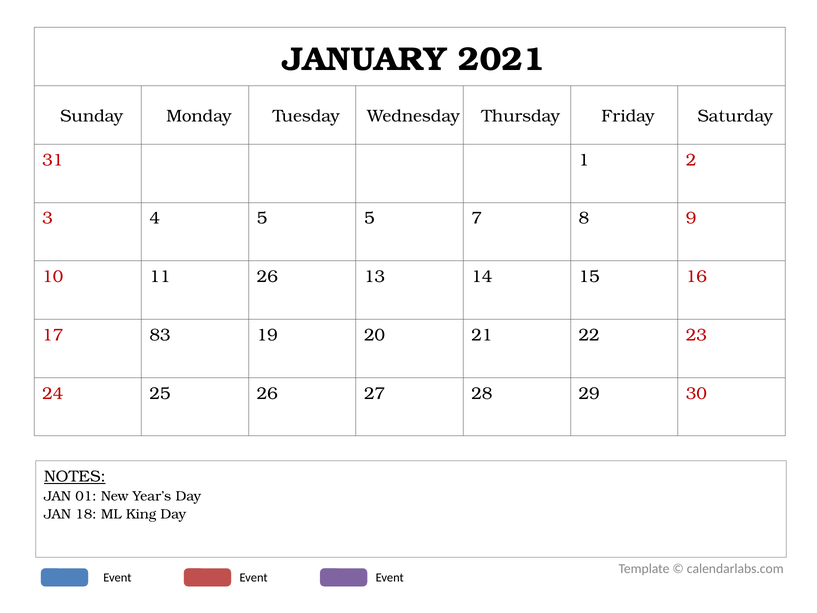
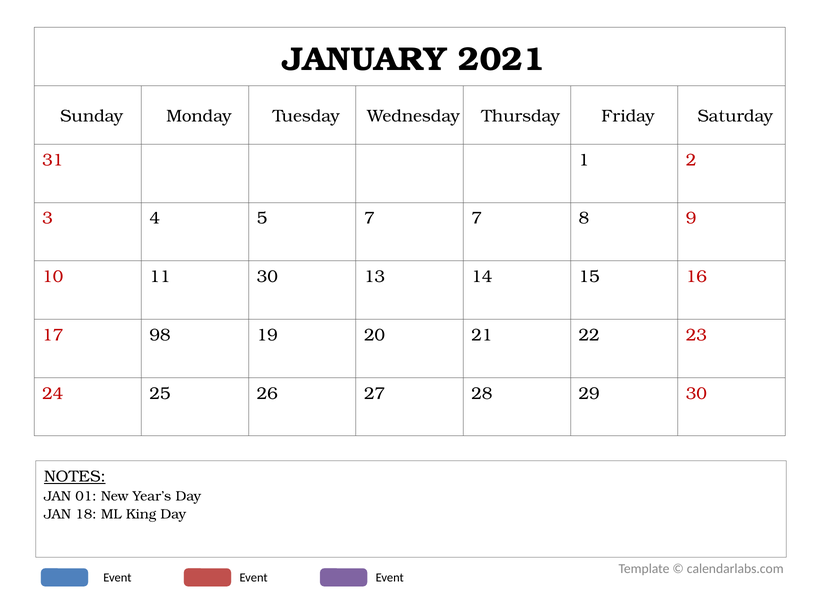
5 5: 5 -> 7 (369, 218)
11 26: 26 -> 30 (267, 277)
83: 83 -> 98 (160, 335)
